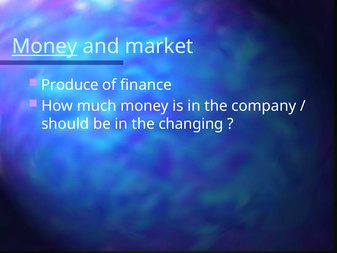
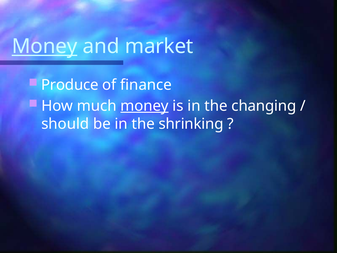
money underline: none -> present (145, 106)
company: company -> changing (264, 106)
changing: changing -> shrinking (191, 124)
